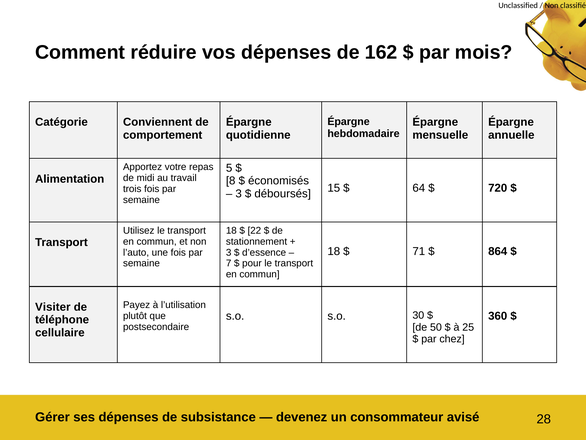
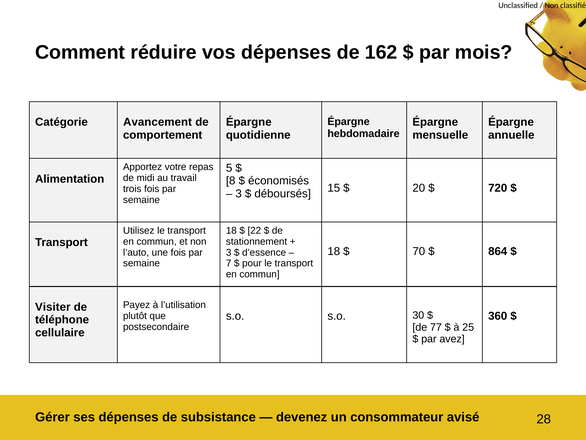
Conviennent: Conviennent -> Avancement (158, 122)
64: 64 -> 20 (419, 188)
71: 71 -> 70 (419, 251)
50: 50 -> 77 (436, 327)
chez: chez -> avez (452, 339)
